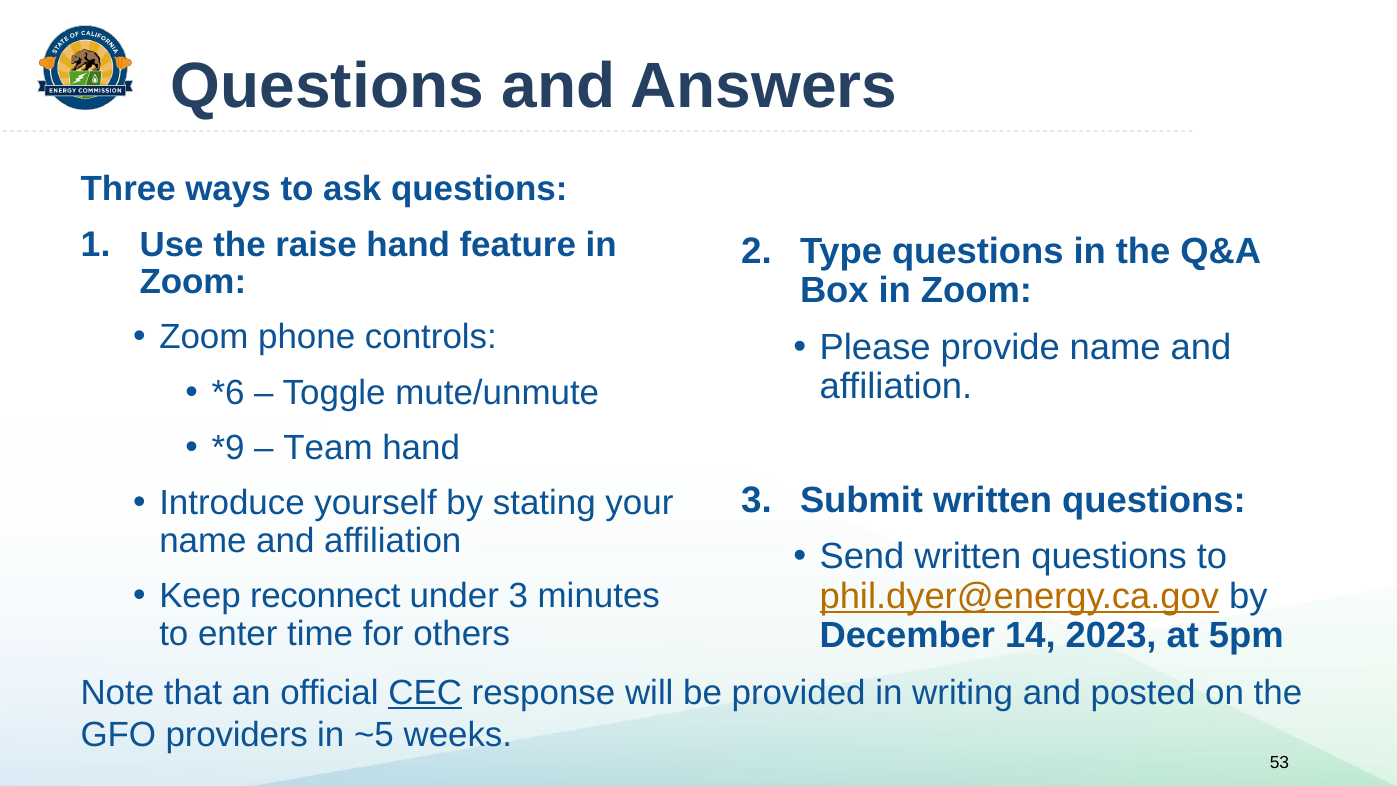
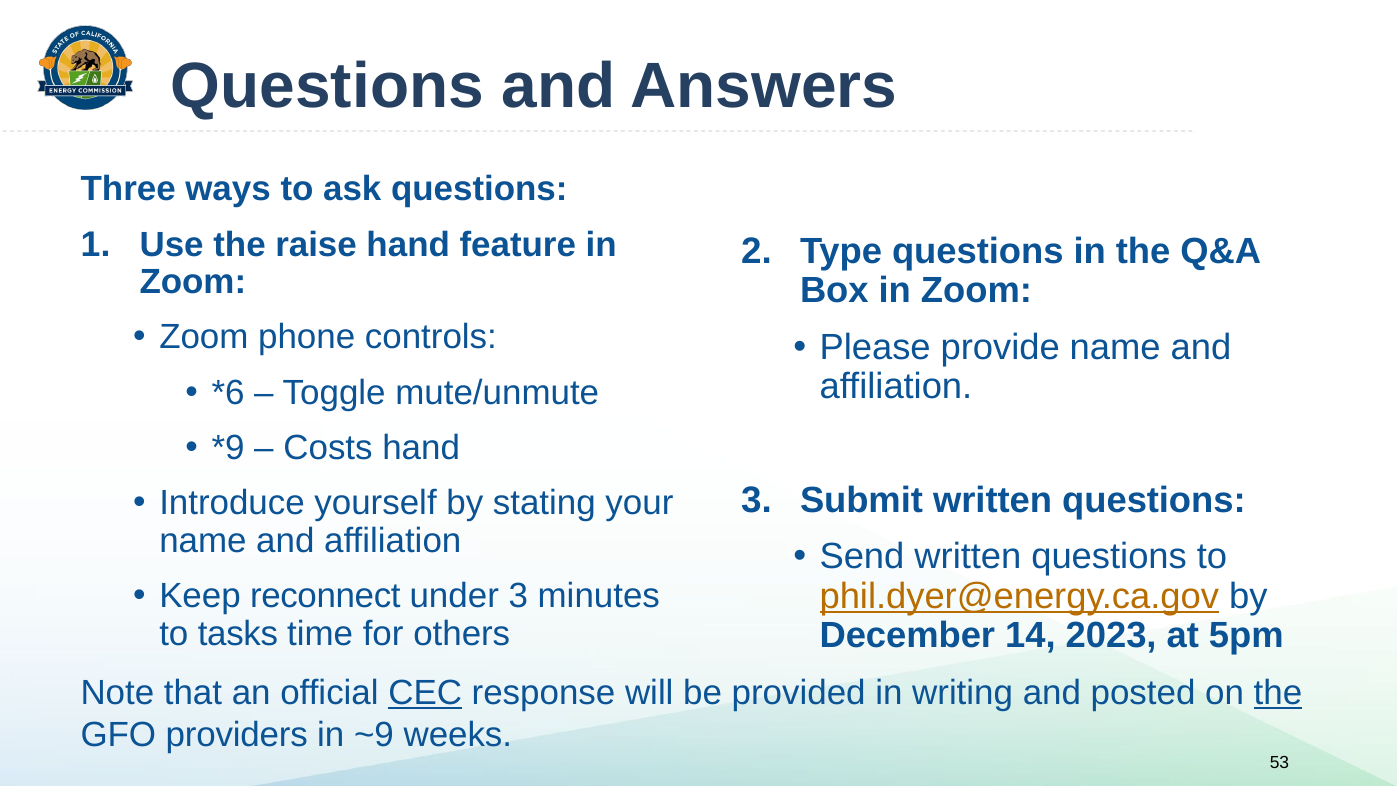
Team: Team -> Costs (328, 448)
enter: enter -> tasks (238, 633)
the underline: none -> present (1278, 692)
~5: ~5 -> ~9 (374, 734)
